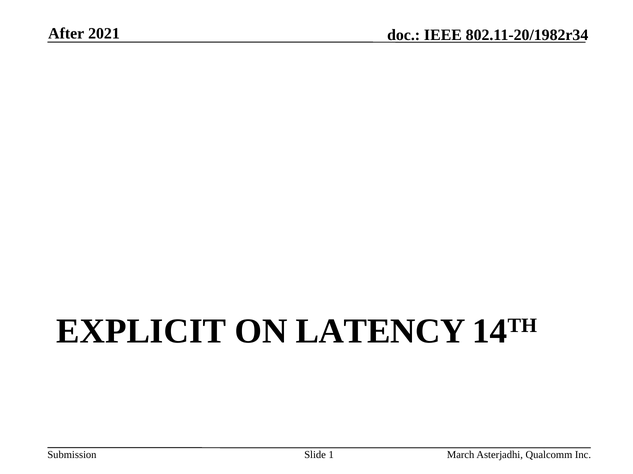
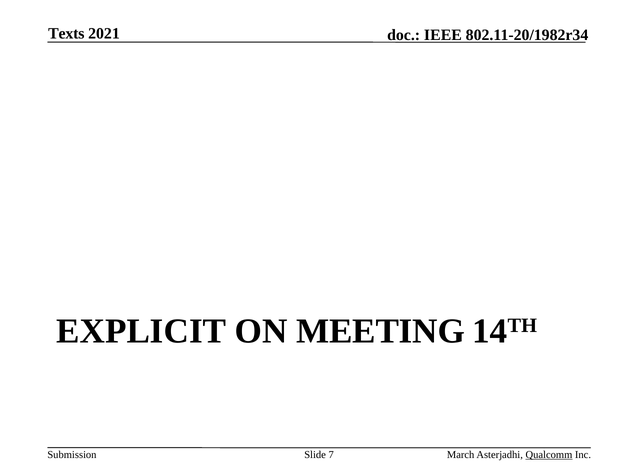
After: After -> Texts (66, 34)
LATENCY: LATENCY -> MEETING (381, 332)
1: 1 -> 7 (331, 455)
Qualcomm underline: none -> present (549, 455)
